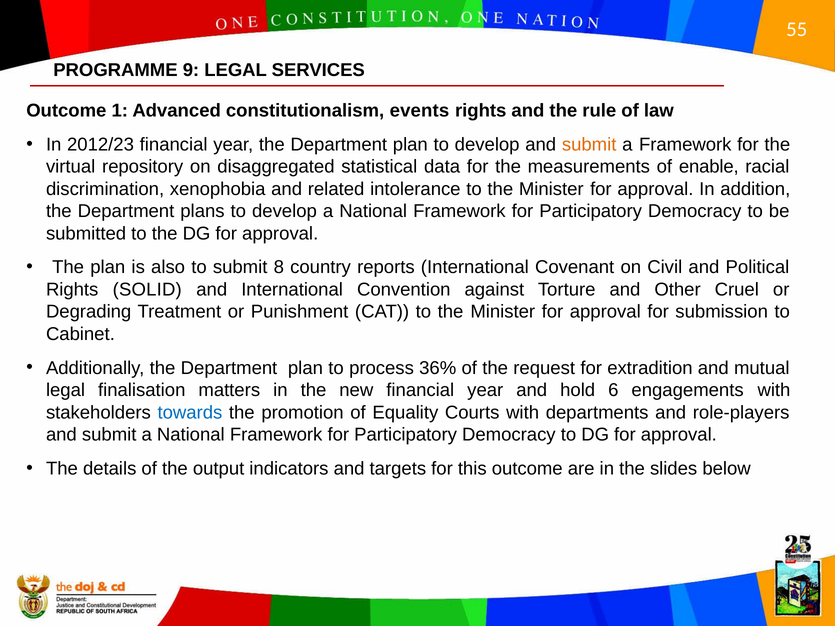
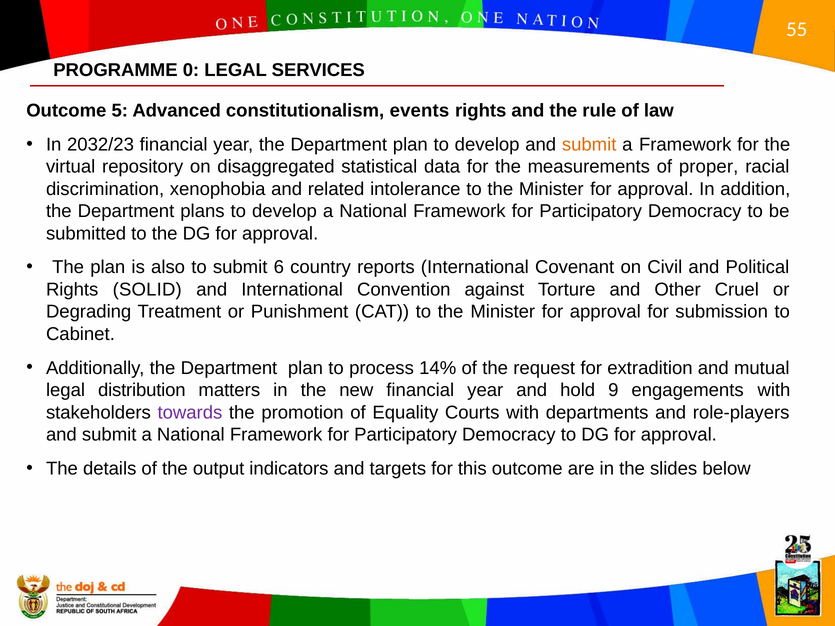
9: 9 -> 0 (191, 70)
1: 1 -> 5 (120, 111)
2012/23: 2012/23 -> 2032/23 (101, 145)
enable: enable -> proper (709, 167)
8: 8 -> 6 (279, 267)
36%: 36% -> 14% (438, 368)
finalisation: finalisation -> distribution (142, 390)
6: 6 -> 9 (613, 390)
towards colour: blue -> purple (190, 413)
